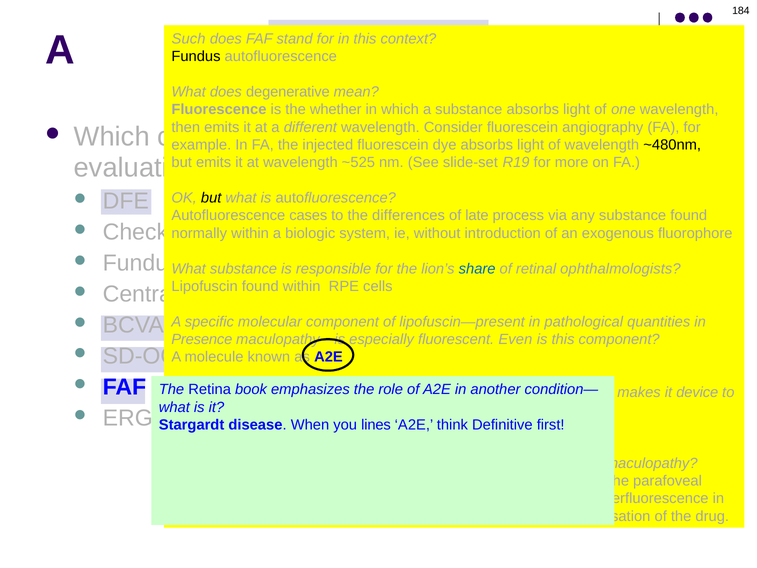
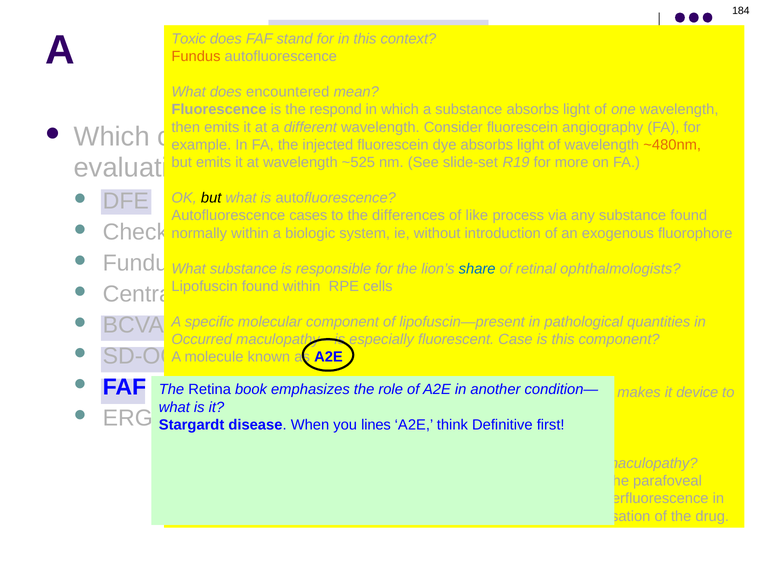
Such: Such -> Toxic (189, 39)
Fundus colour: black -> orange (196, 56)
degenerative: degenerative -> encountered (288, 92)
whether: whether -> respond (336, 109)
~480nm colour: black -> orange (672, 145)
late: late -> like (477, 216)
Presence: Presence -> Occurred (202, 339)
Even: Even -> Case (515, 339)
